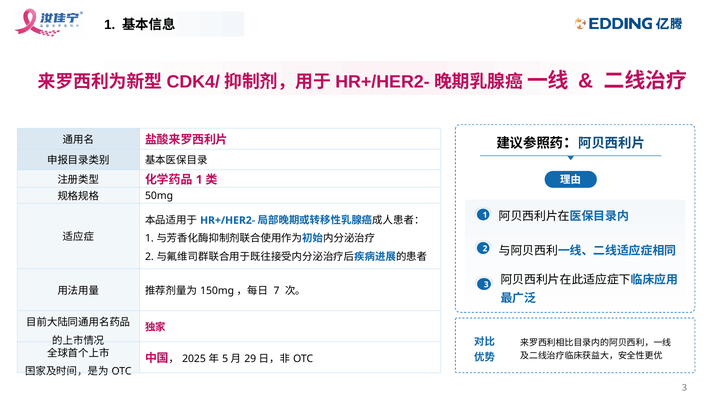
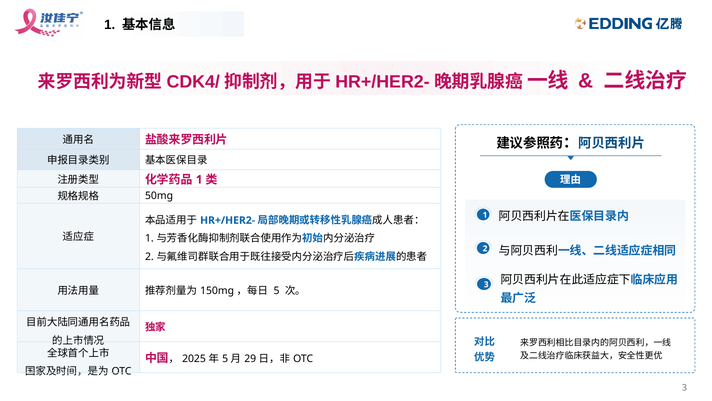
7: 7 -> 5 (277, 290)
